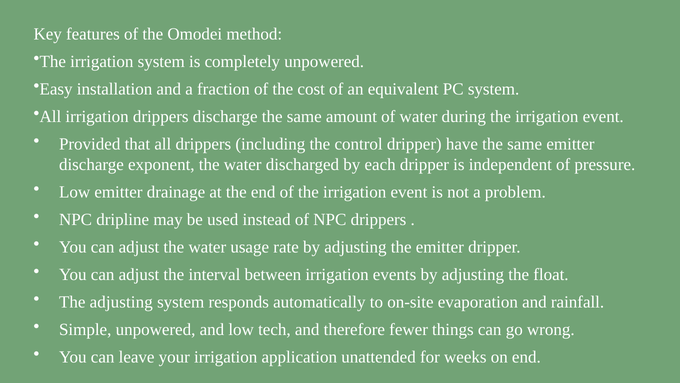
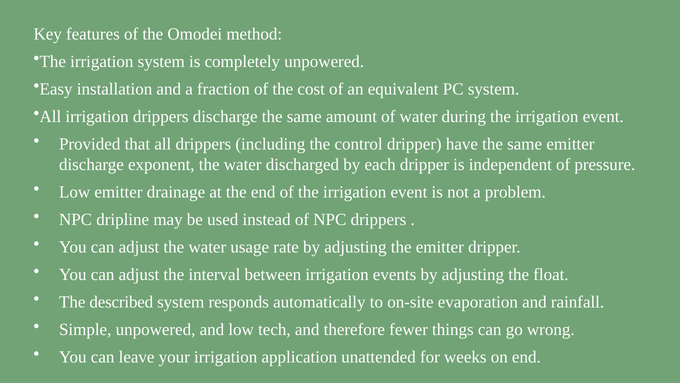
The adjusting: adjusting -> described (121, 302)
